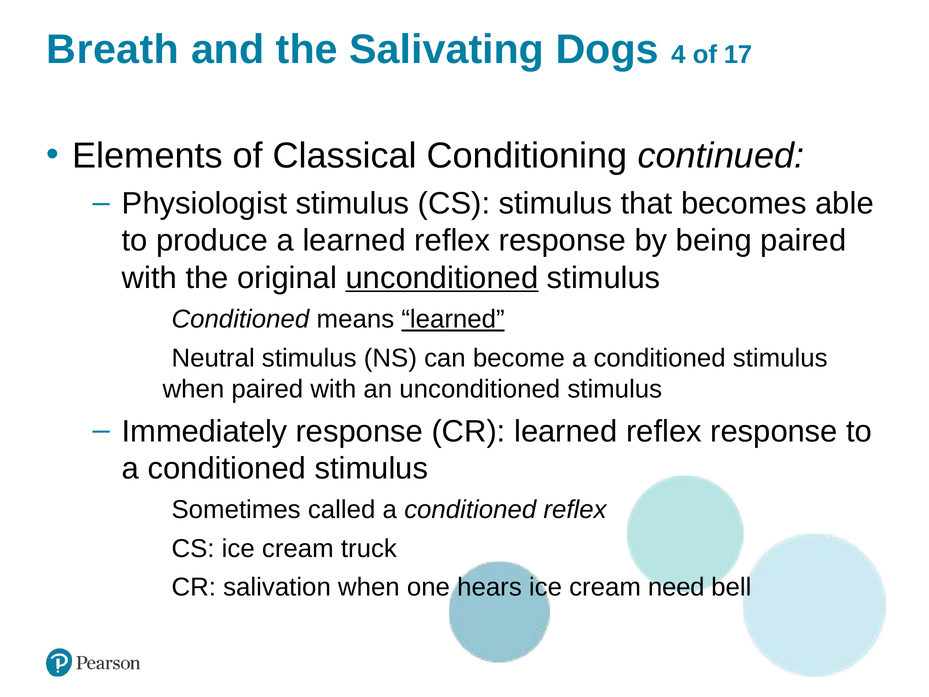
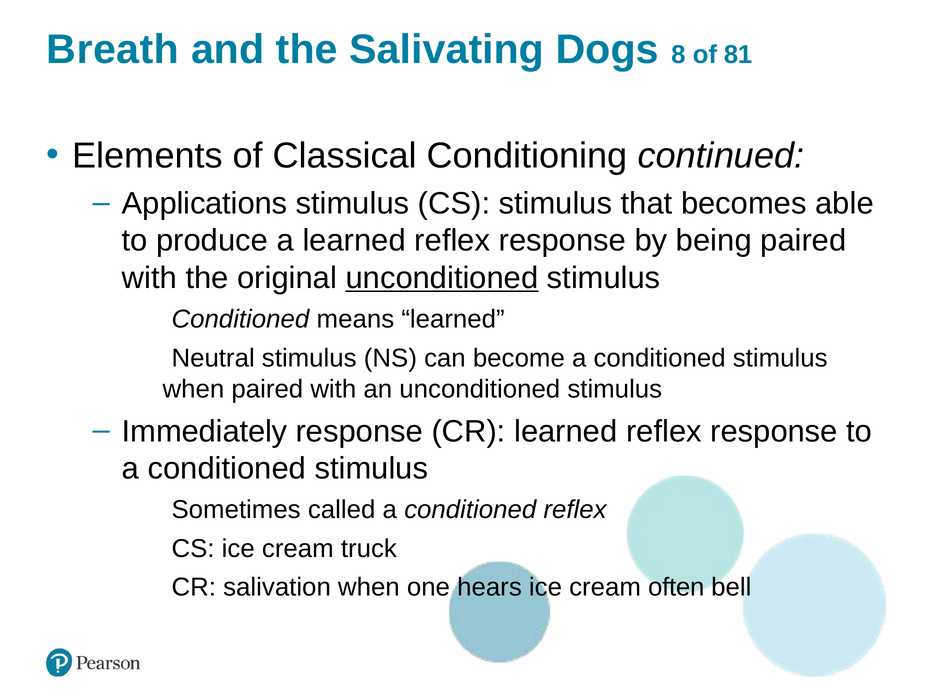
4: 4 -> 8 (678, 55)
17: 17 -> 81 (738, 55)
Physiologist: Physiologist -> Applications (205, 203)
learned underline: present -> none (453, 319)
need: need -> often (676, 587)
